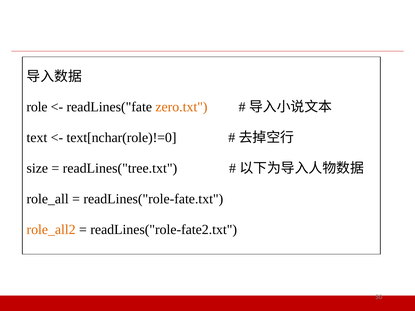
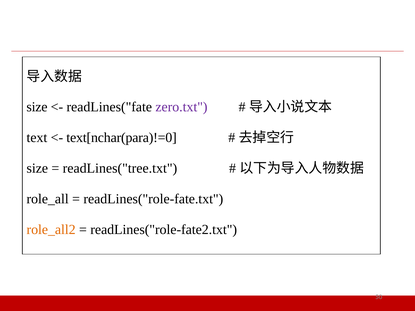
role: role -> size (37, 107)
zero.txt colour: orange -> purple (181, 107)
text[nchar(role)!=0: text[nchar(role)!=0 -> text[nchar(para)!=0 (122, 138)
